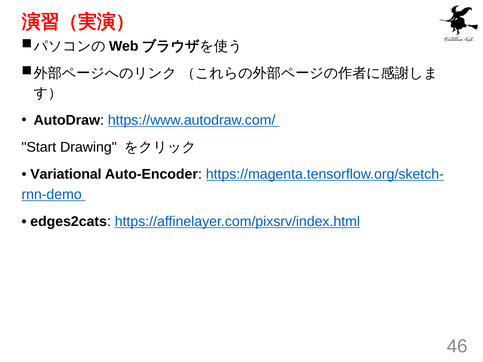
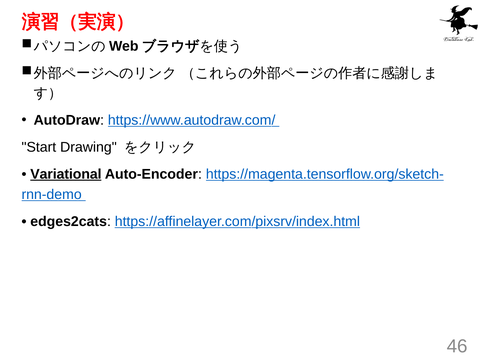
Variational underline: none -> present (66, 174)
